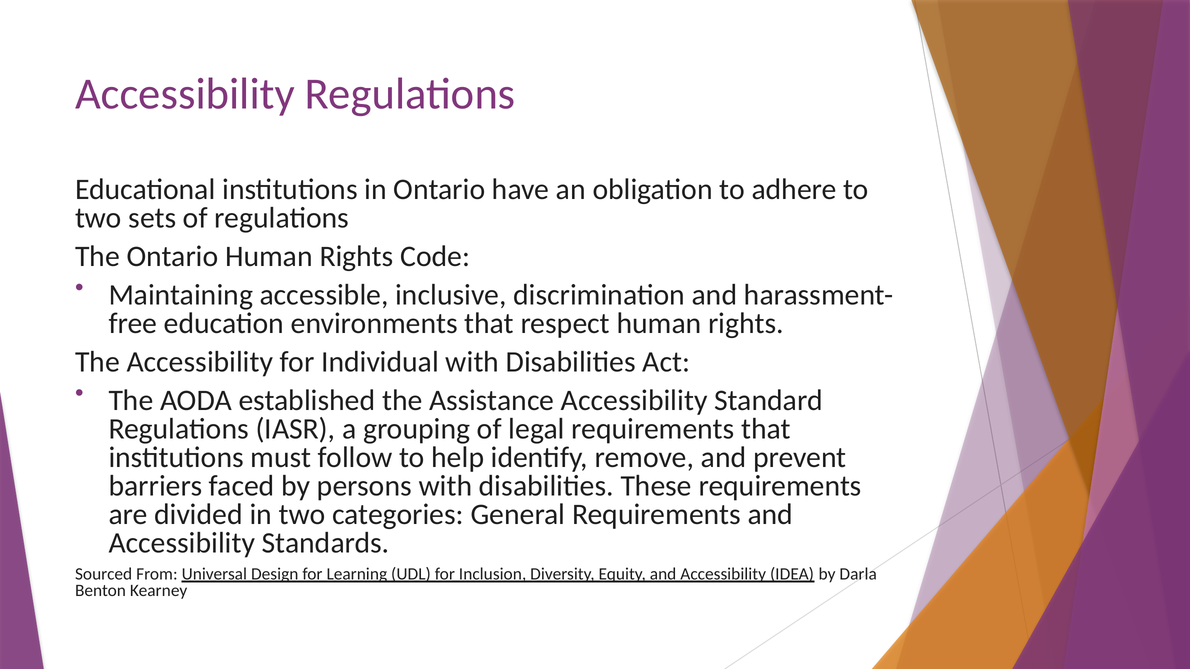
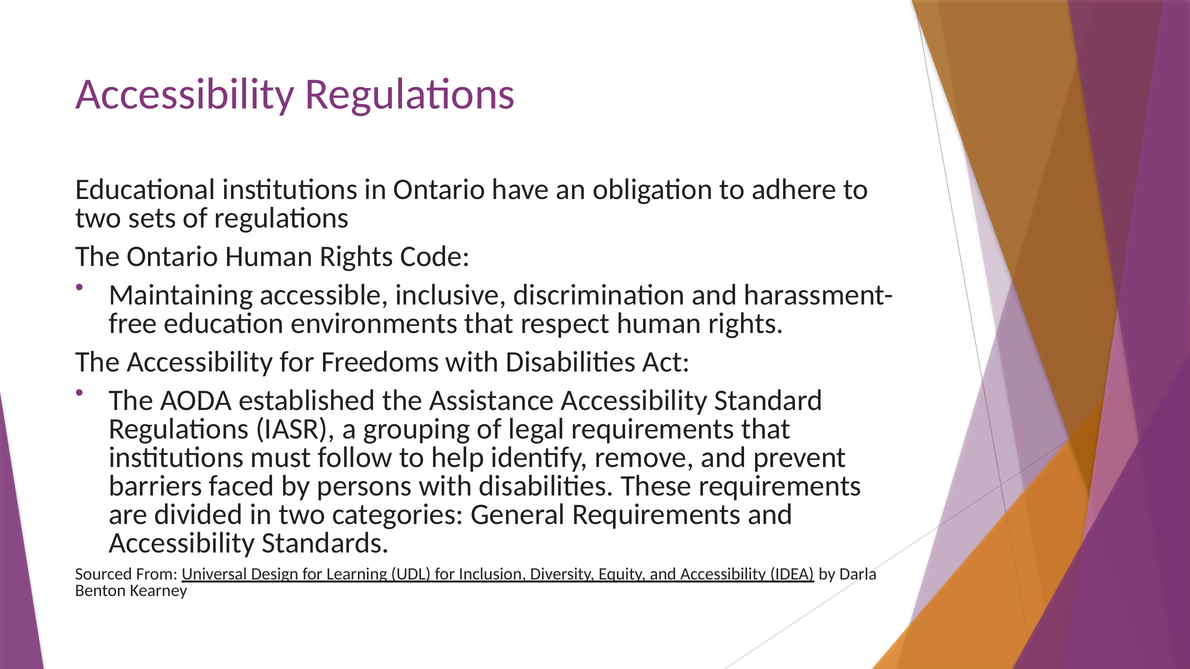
Individual: Individual -> Freedoms (380, 362)
